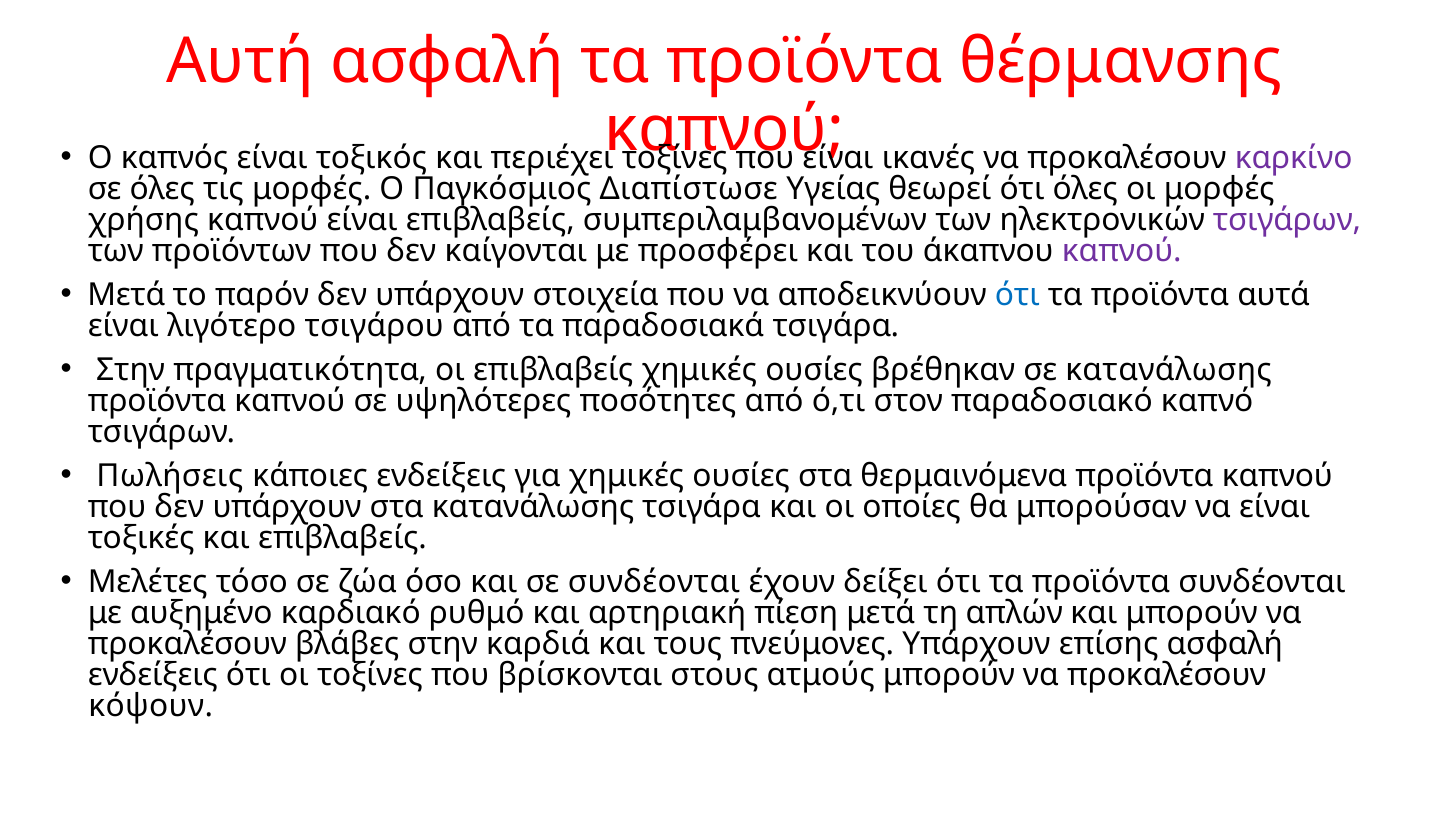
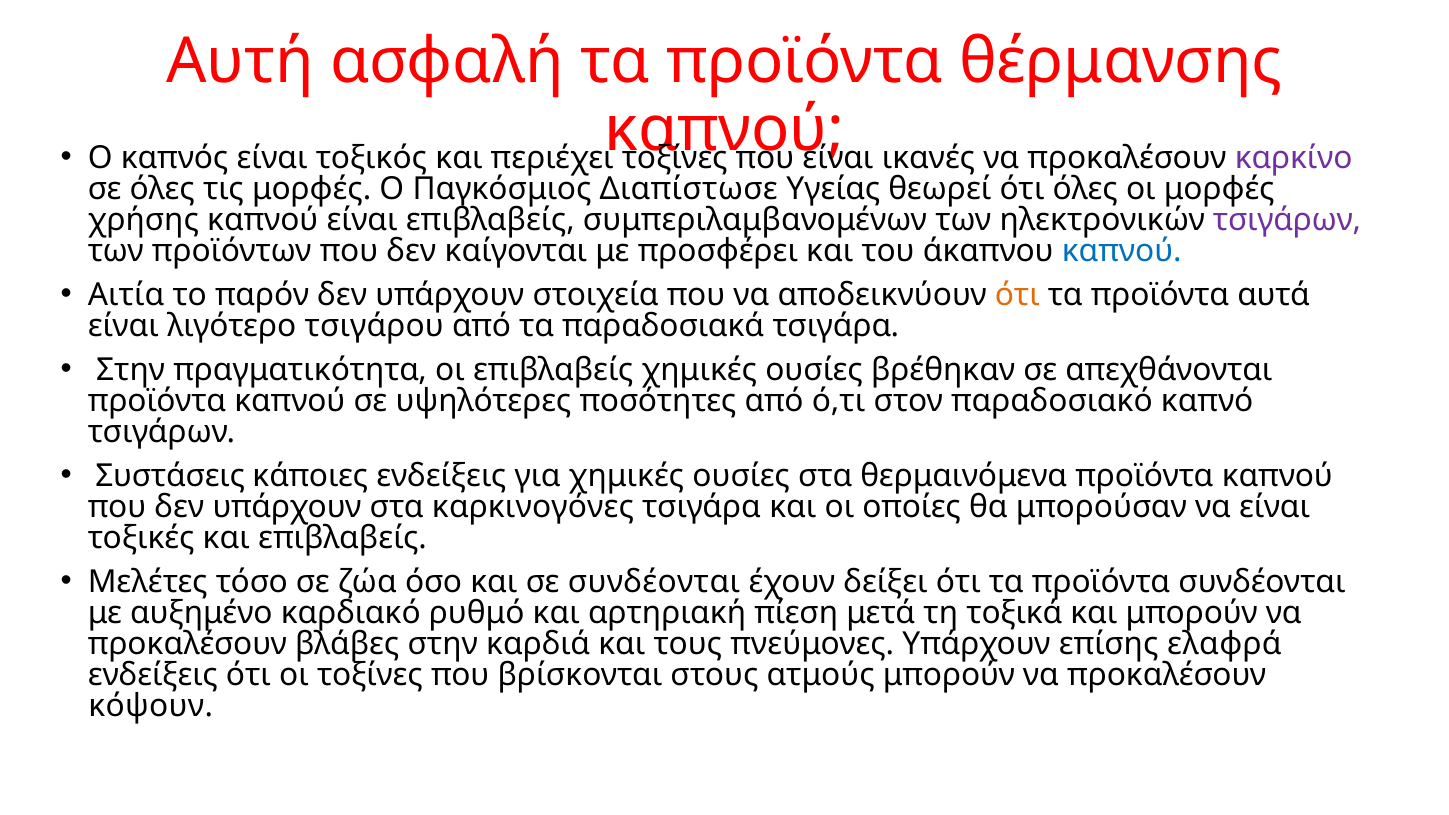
καπνού colour: purple -> blue (1122, 251)
Μετά: Μετά -> Αιτία (126, 295)
ότι colour: blue -> orange (1017, 295)
σε κατανάλωσης: κατανάλωσης -> απεχθάνονται (1169, 370)
Πωλήσεις: Πωλήσεις -> Συστάσεις (170, 476)
στα κατανάλωσης: κατανάλωσης -> καρκινογόνες (533, 507)
απλών: απλών -> τοξικά (1014, 613)
επίσης ασφαλή: ασφαλή -> ελαφρά (1224, 644)
